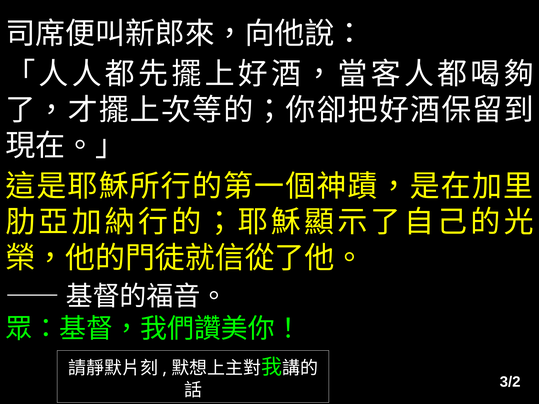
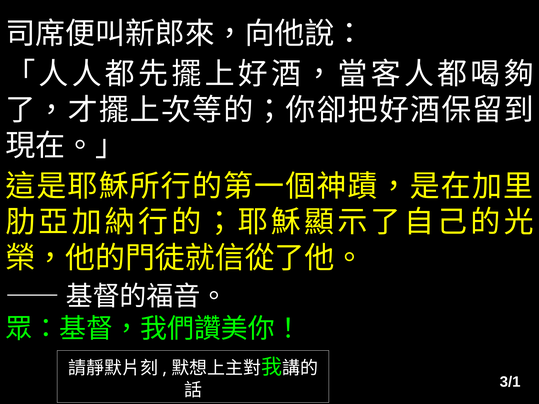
3/2: 3/2 -> 3/1 (510, 382)
